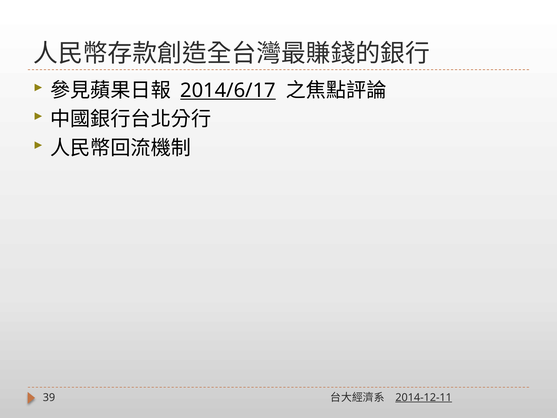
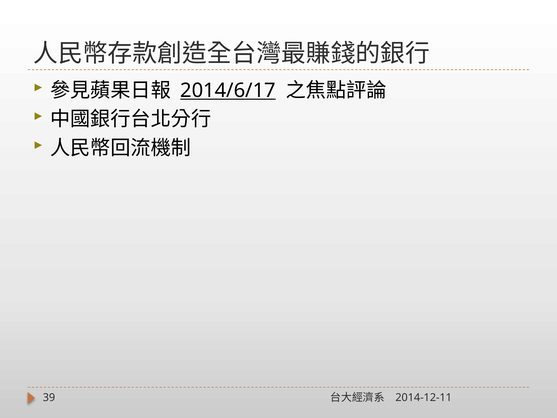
2014-12-11 underline: present -> none (424, 397)
